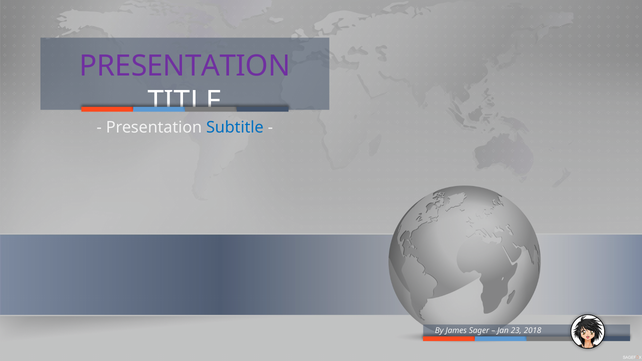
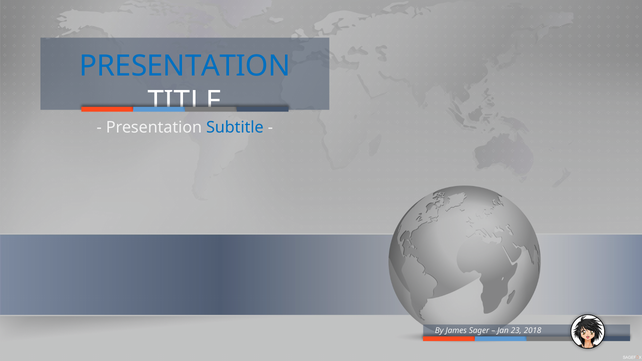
PRESENTATION colour: purple -> blue (185, 66)
